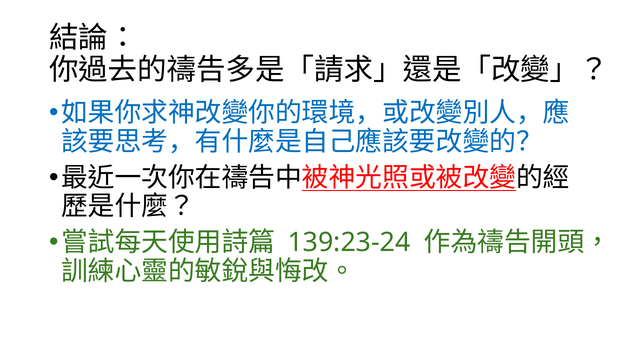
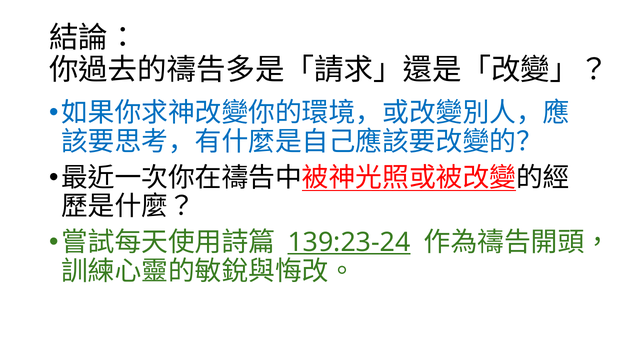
139:23-24 underline: none -> present (349, 242)
